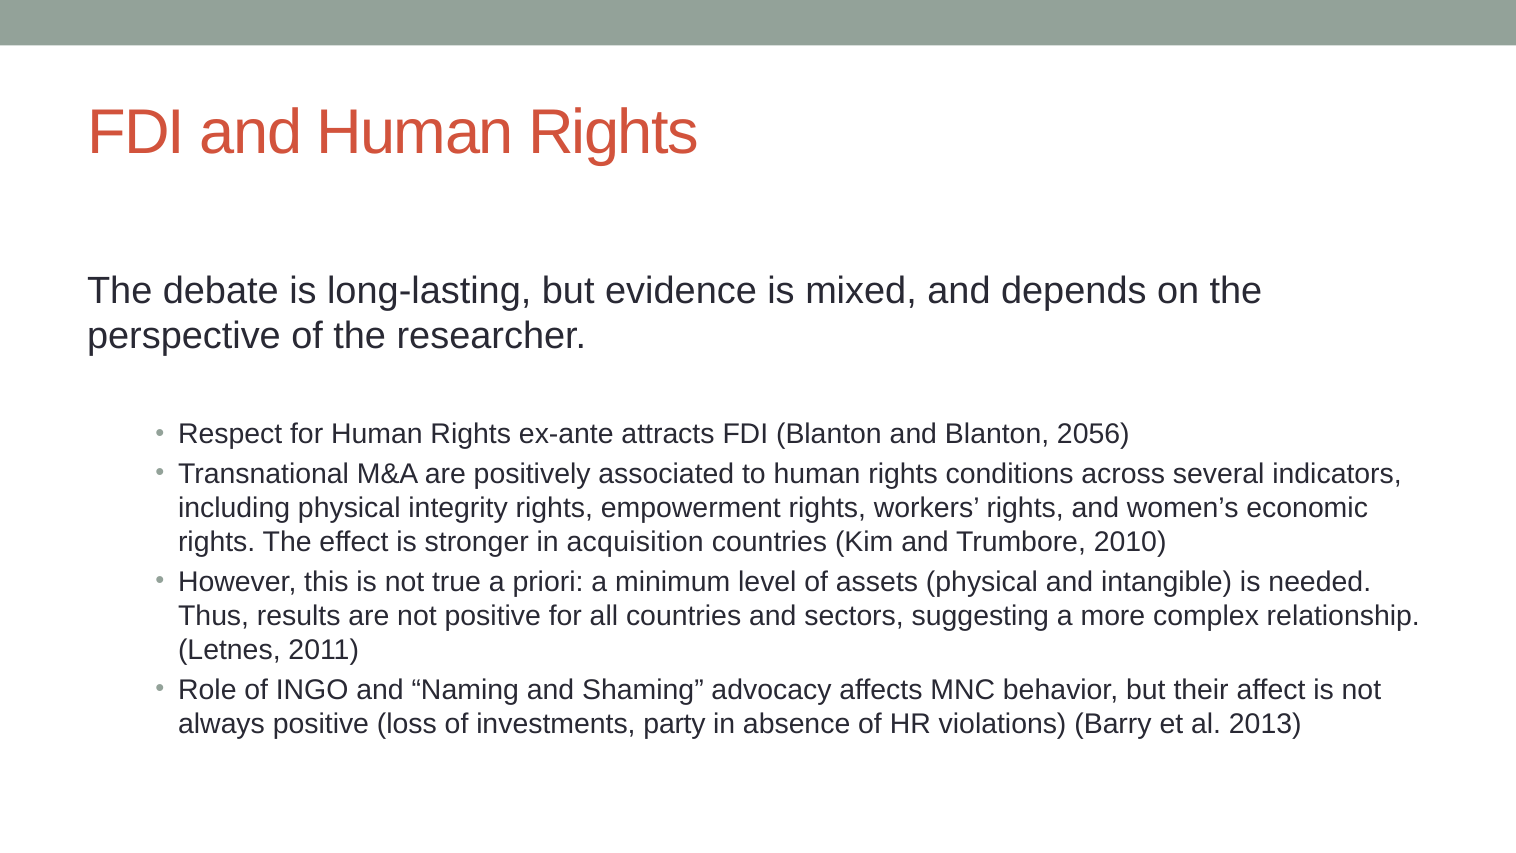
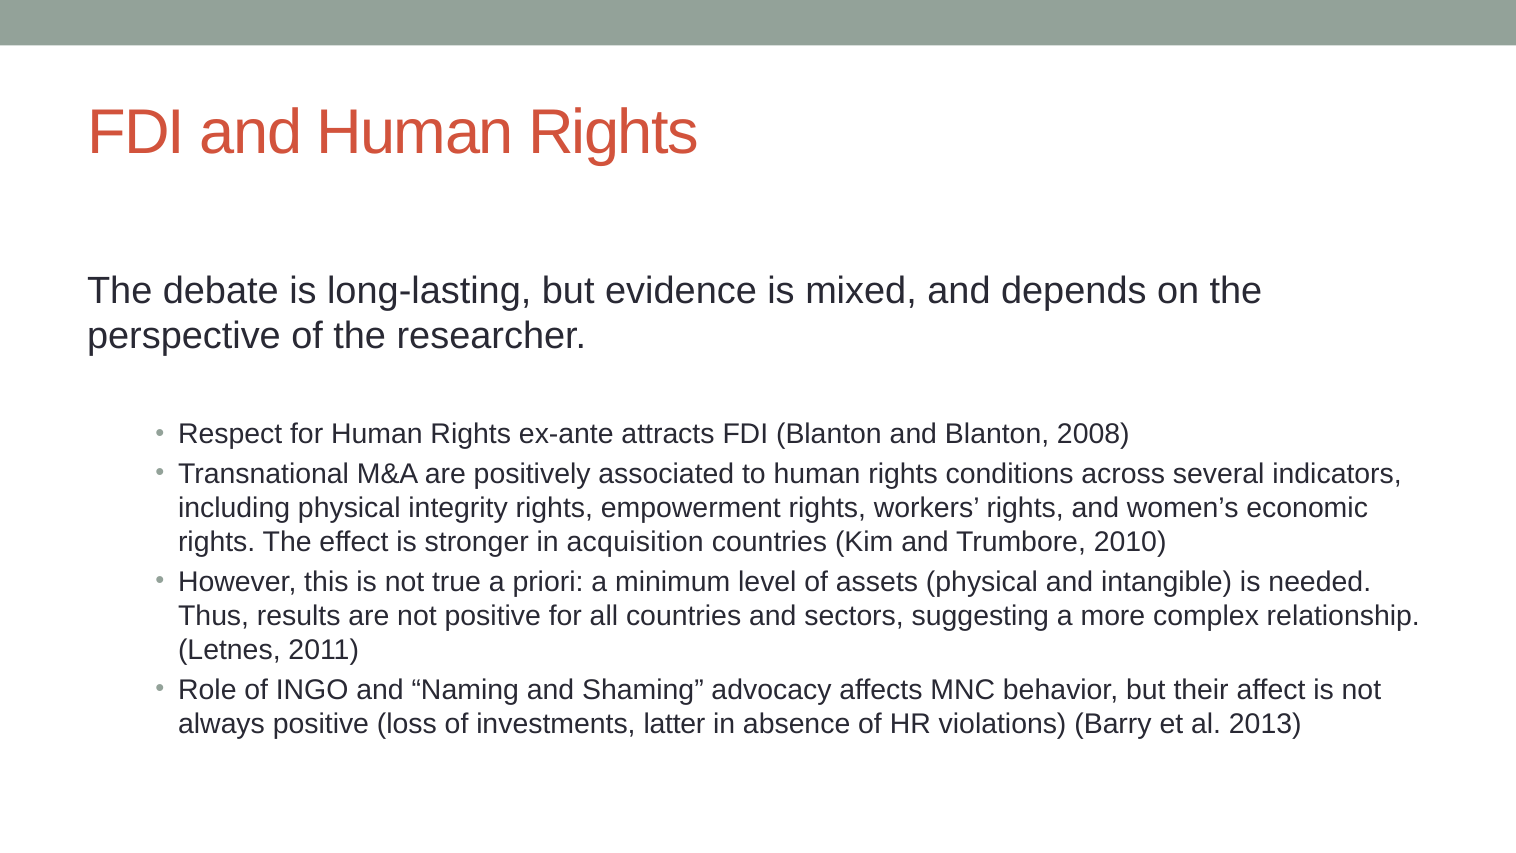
2056: 2056 -> 2008 (1093, 434)
party: party -> latter (674, 724)
